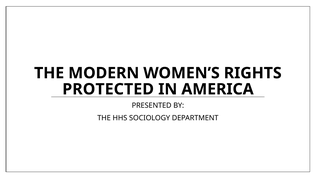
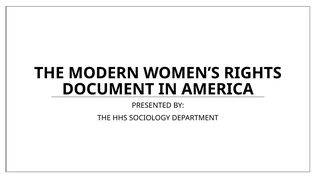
PROTECTED: PROTECTED -> DOCUMENT (108, 89)
